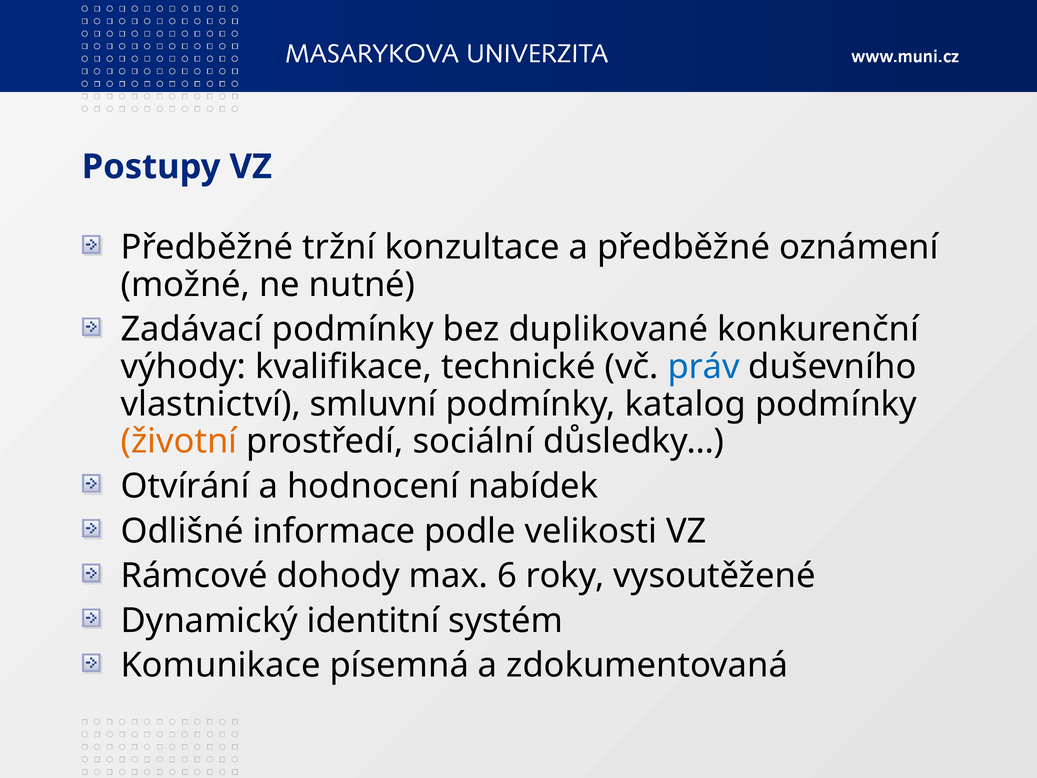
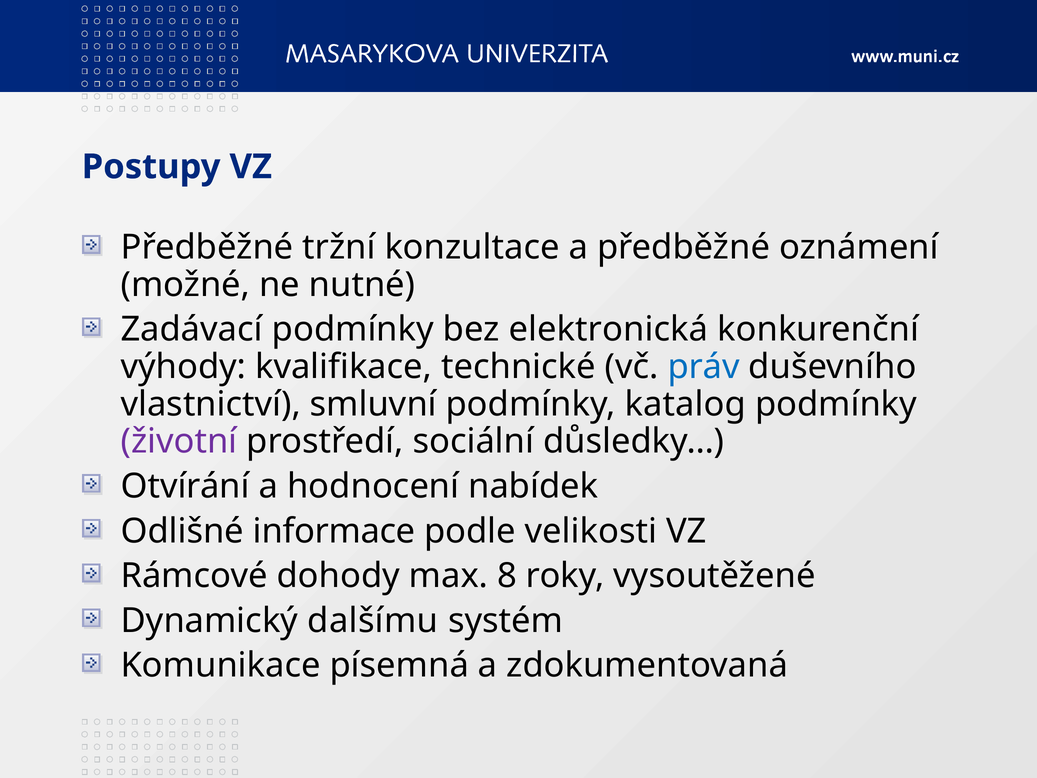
duplikované: duplikované -> elektronická (608, 329)
životní colour: orange -> purple (179, 441)
6: 6 -> 8 (507, 576)
identitní: identitní -> dalšímu (373, 621)
